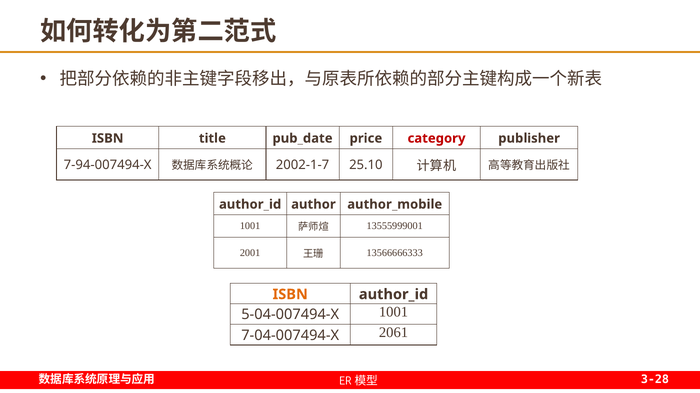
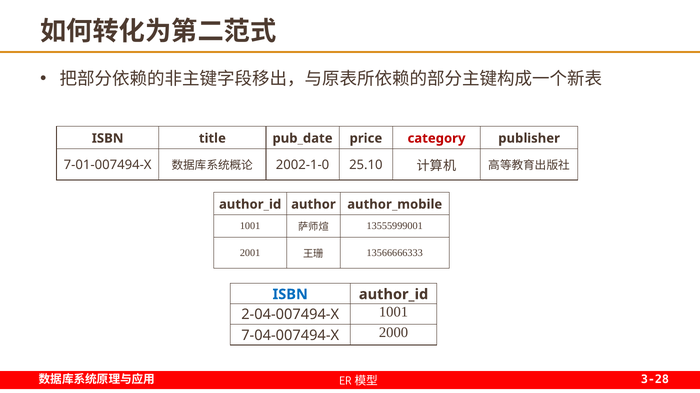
7-94-007494-X: 7-94-007494-X -> 7-01-007494-X (108, 165)
2002-1-7: 2002-1-7 -> 2002-1-0 (303, 165)
ISBN colour: orange -> blue (290, 295)
5-04-007494-X: 5-04-007494-X -> 2-04-007494-X (290, 315)
2061: 2061 -> 2000 (394, 333)
